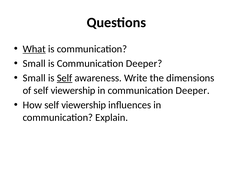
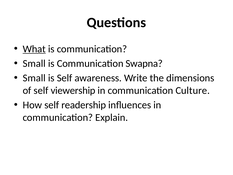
is Communication Deeper: Deeper -> Swapna (144, 63)
Self underline: present -> none (65, 78)
in communication Deeper: Deeper -> Culture (193, 90)
How self viewership: viewership -> readership (84, 105)
